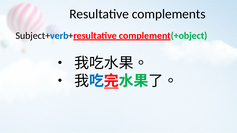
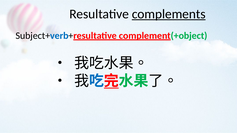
complements underline: none -> present (169, 14)
